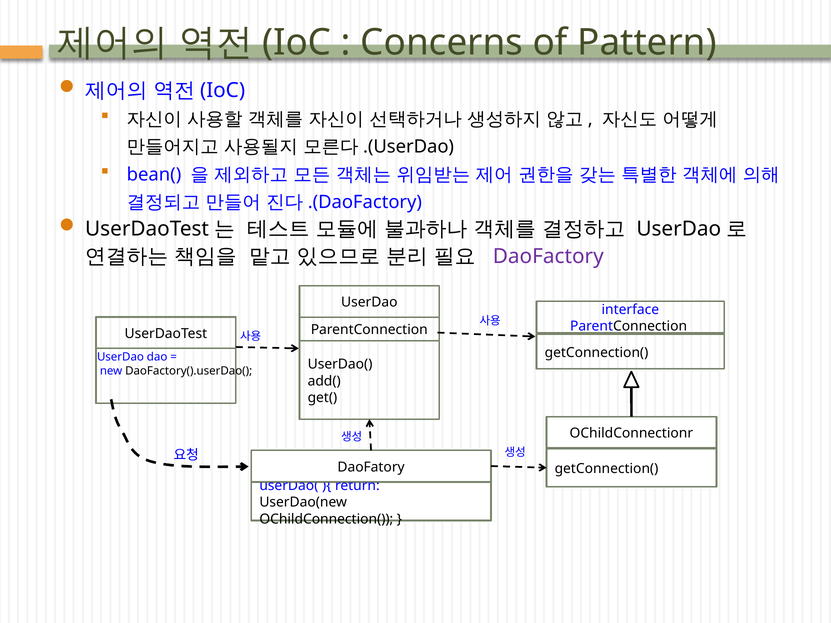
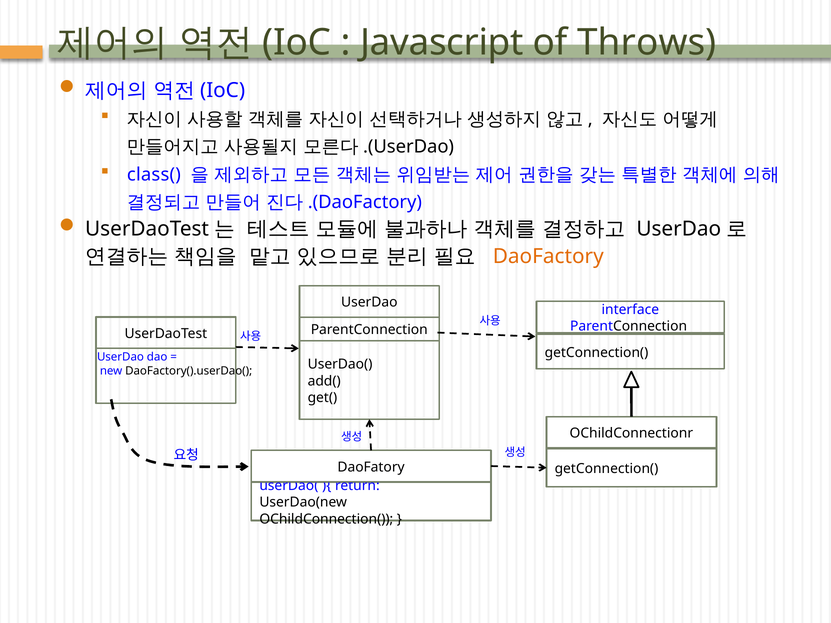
Concerns: Concerns -> Javascript (442, 43)
Pattern: Pattern -> Throws (647, 43)
bean(: bean( -> class( (154, 175)
DaoFactory colour: purple -> orange (548, 257)
